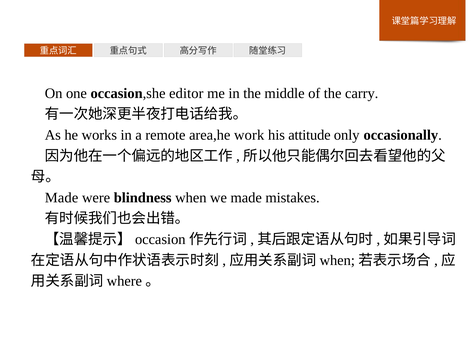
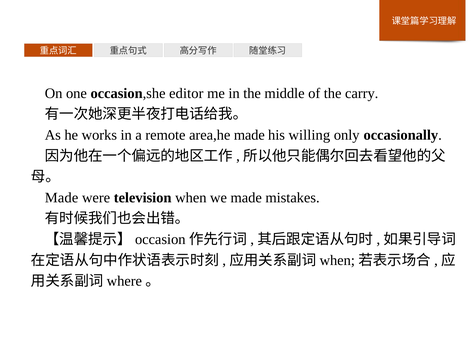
area,he work: work -> made (249, 135)
attitude: attitude -> willing (309, 135)
blindness: blindness -> television (143, 197)
